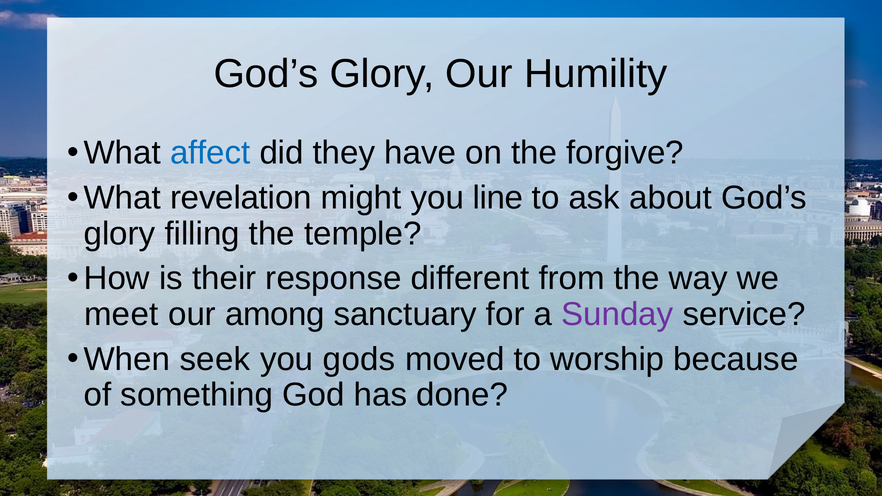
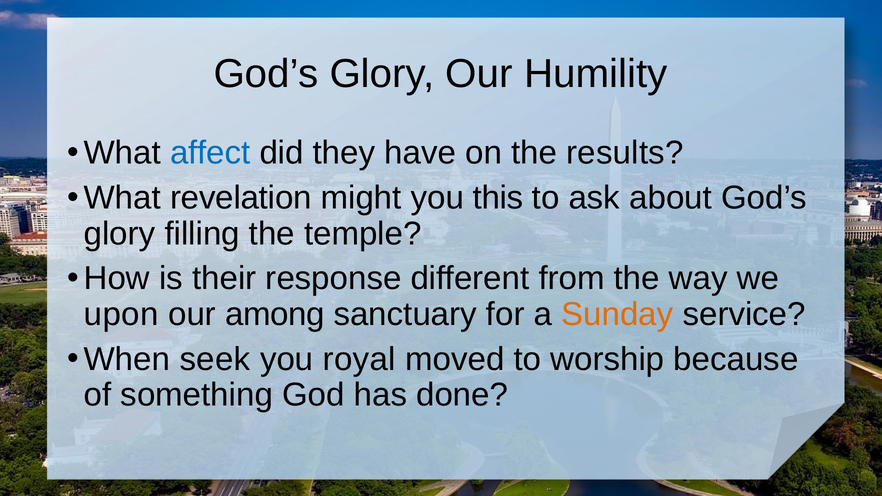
forgive: forgive -> results (625, 153)
line: line -> this (498, 198)
meet: meet -> upon (121, 314)
Sunday colour: purple -> orange (617, 314)
gods: gods -> royal (359, 359)
